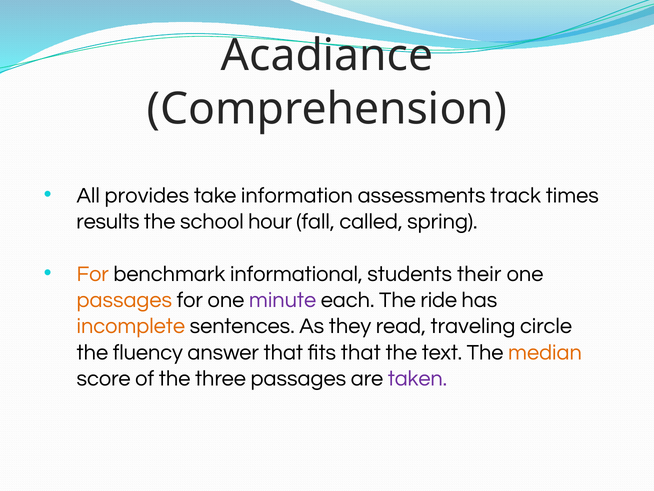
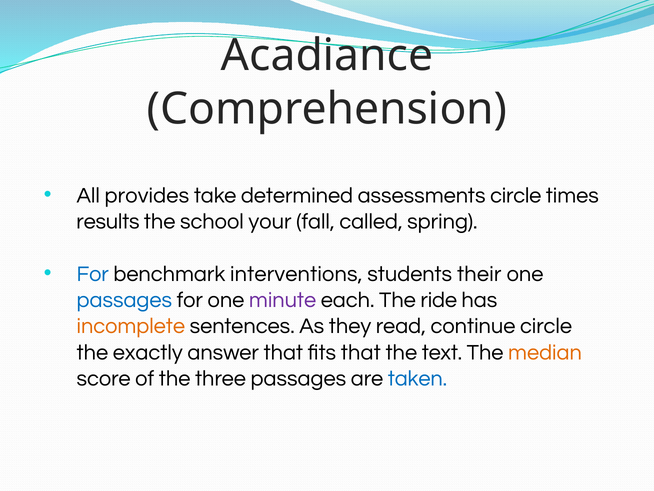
information: information -> determined (297, 195)
assessments track: track -> circle (516, 195)
hour: hour -> your (270, 221)
For colour: orange -> blue (93, 274)
informational: informational -> interventions (296, 274)
passages colour: orange -> blue (124, 300)
traveling: traveling -> continue (473, 326)
fluency: fluency -> exactly (148, 352)
taken colour: purple -> blue (417, 378)
